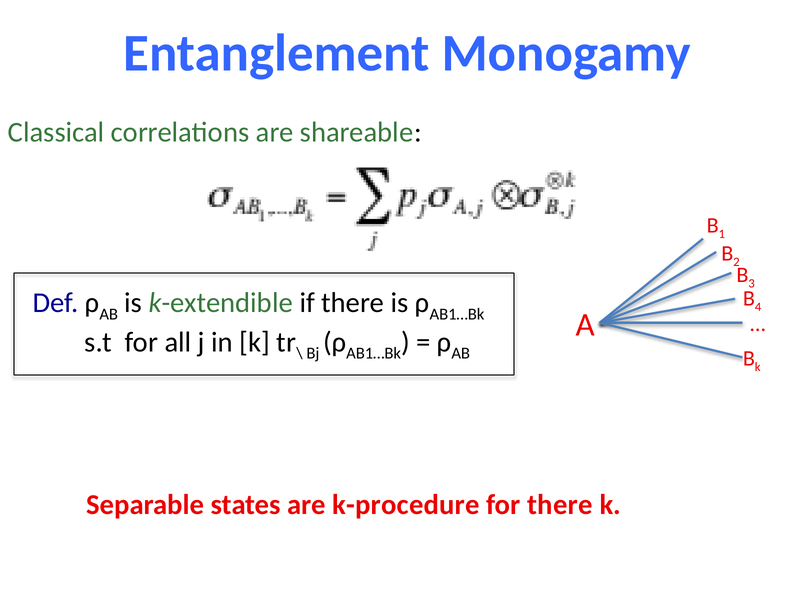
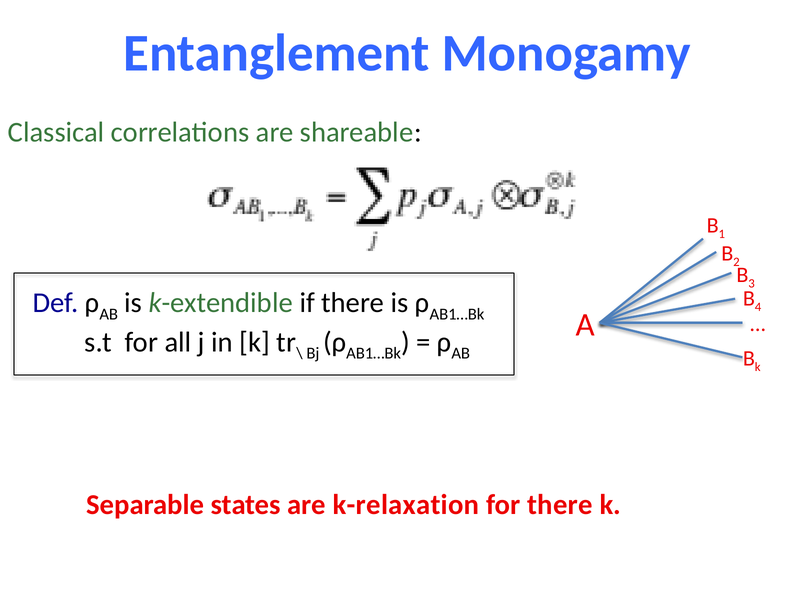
k-procedure: k-procedure -> k-relaxation (406, 504)
